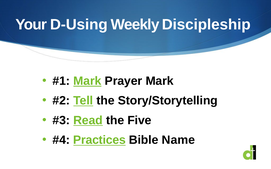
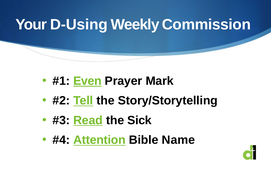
Discipleship: Discipleship -> Commission (206, 25)
Mark: Mark -> Even (87, 81)
Five: Five -> Sick (139, 121)
Practices: Practices -> Attention (99, 140)
